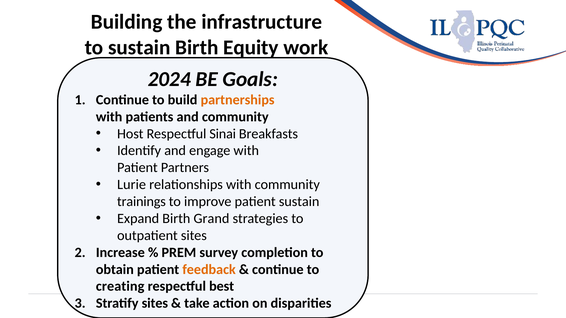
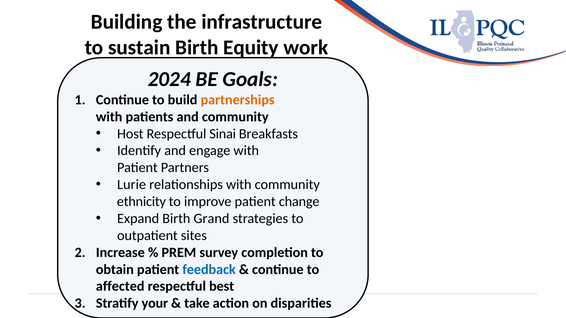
trainings: trainings -> ethnicity (141, 202)
patient sustain: sustain -> change (299, 202)
feedback colour: orange -> blue (209, 270)
creating: creating -> affected (120, 287)
Stratify sites: sites -> your (155, 304)
